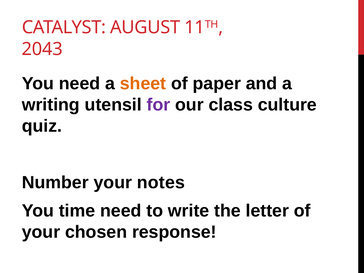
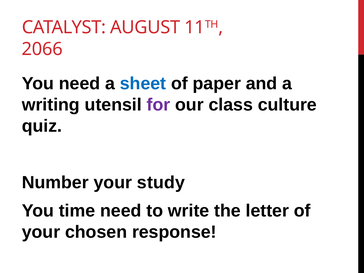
2043: 2043 -> 2066 (42, 49)
sheet colour: orange -> blue (143, 83)
notes: notes -> study (161, 183)
